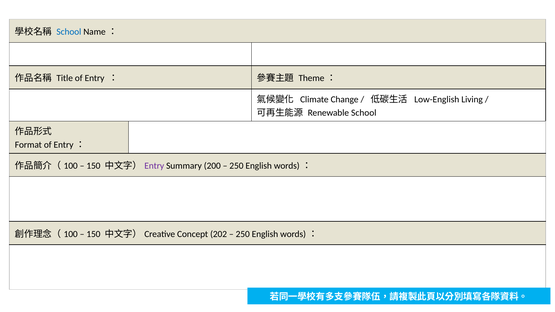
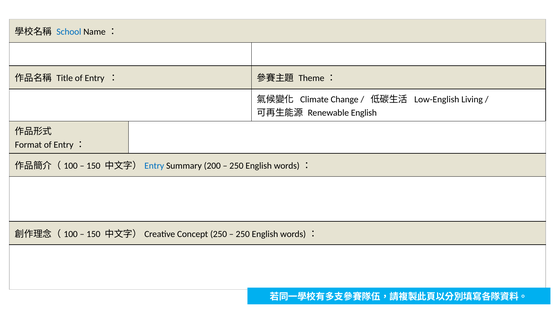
Renewable School: School -> English (364, 113)
Entry colour: purple -> blue (154, 166)
Concept 202: 202 -> 250 (219, 234)
